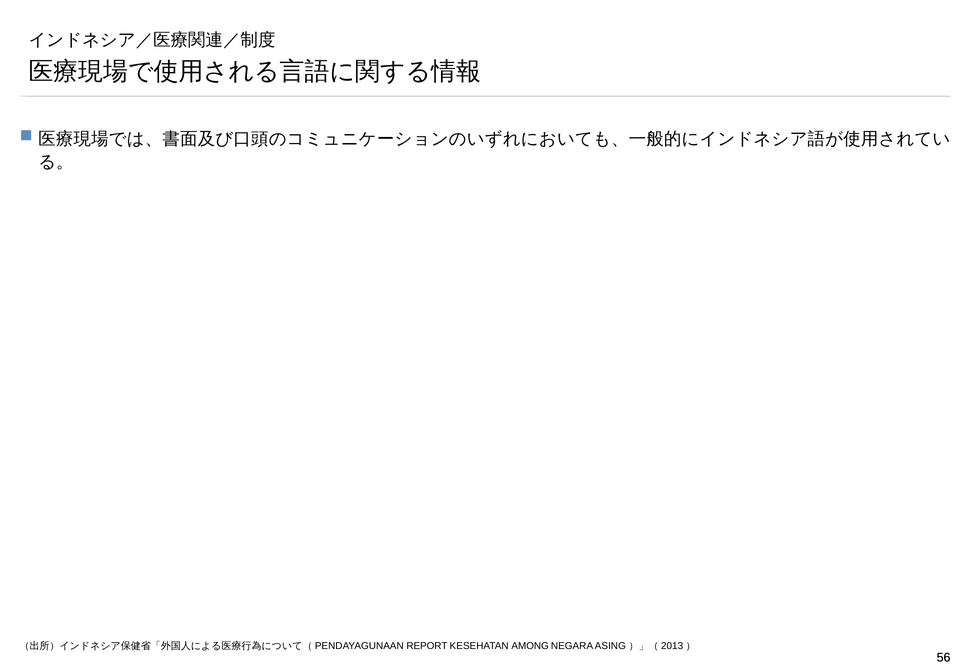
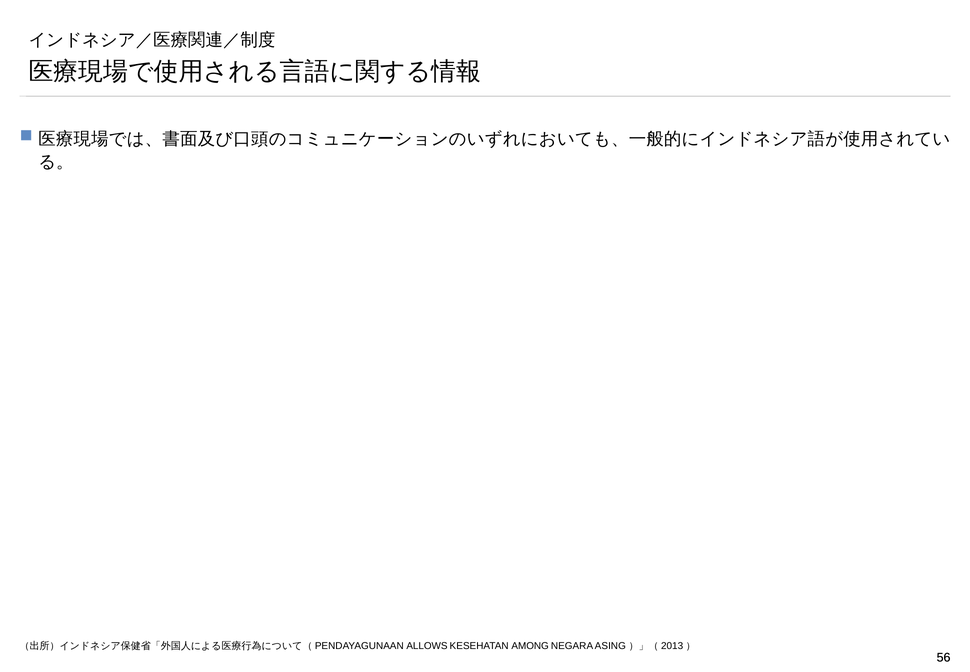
REPORT: REPORT -> ALLOWS (427, 646)
